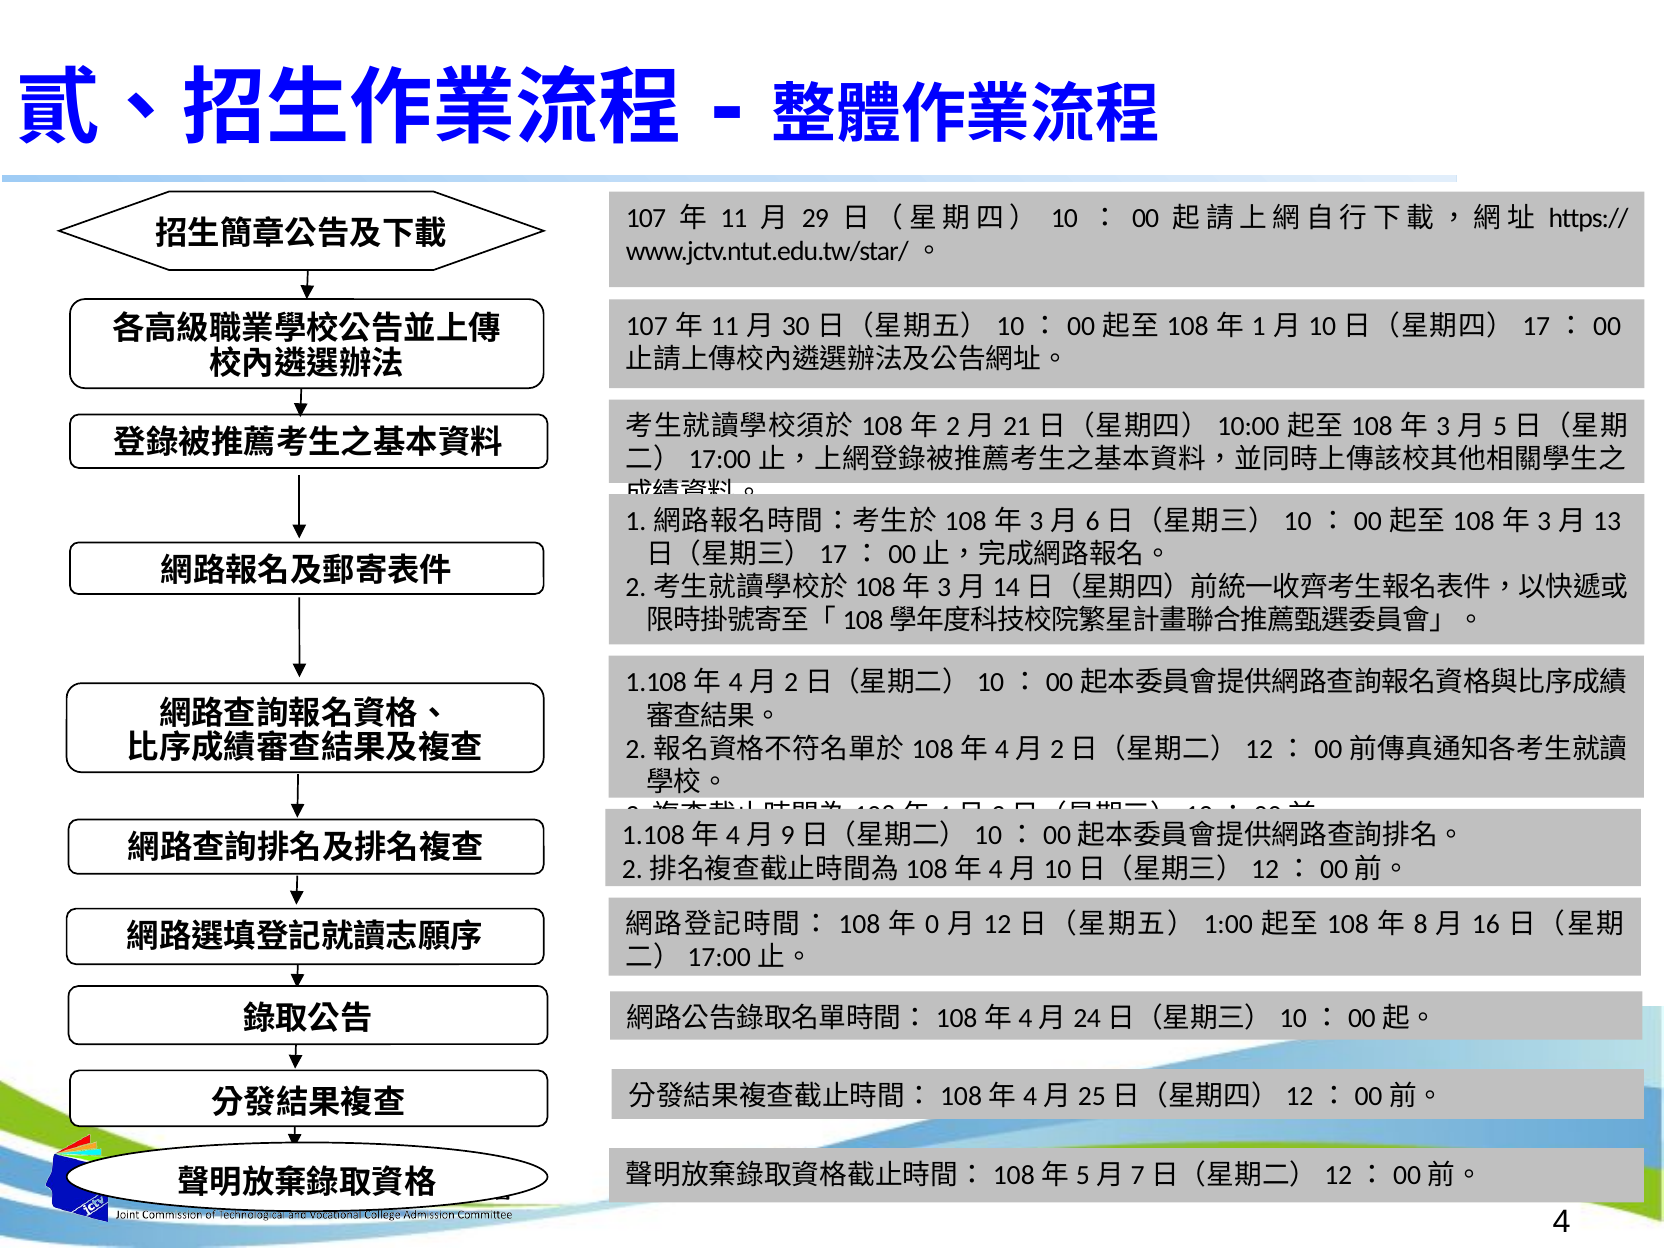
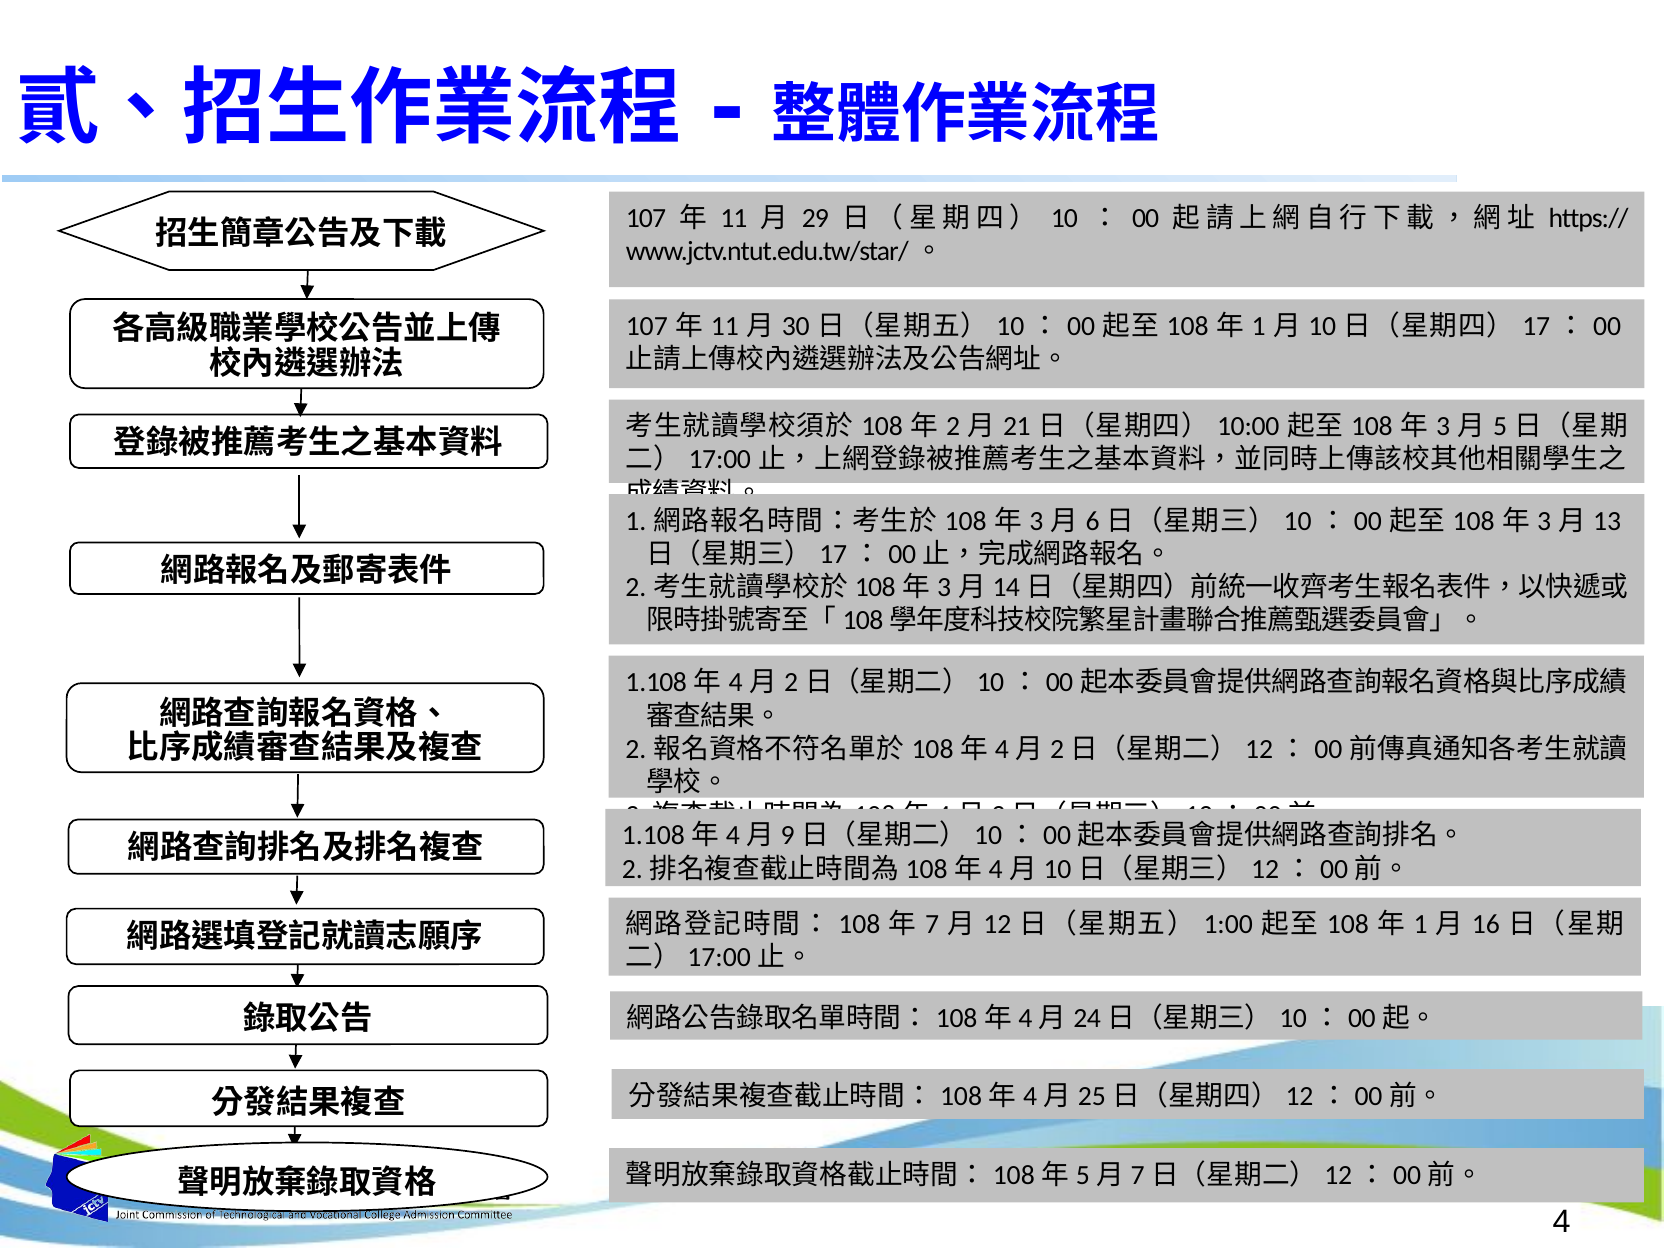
0: 0 -> 7 (932, 924)
8: 8 -> 1 (1421, 924)
